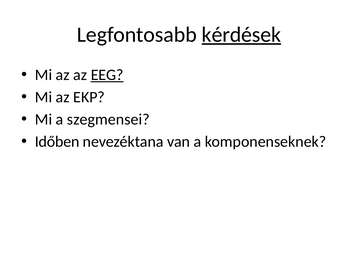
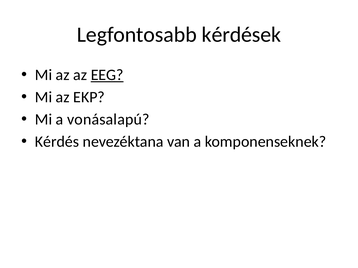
kérdések underline: present -> none (241, 35)
szegmensei: szegmensei -> vonásalapú (108, 120)
Időben: Időben -> Kérdés (57, 142)
